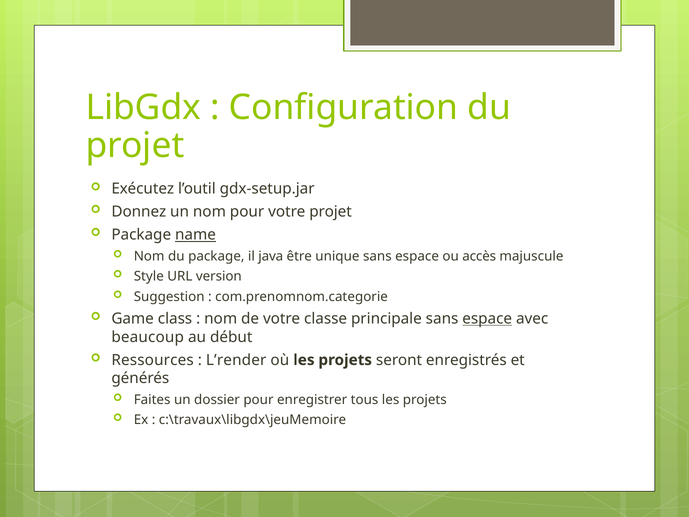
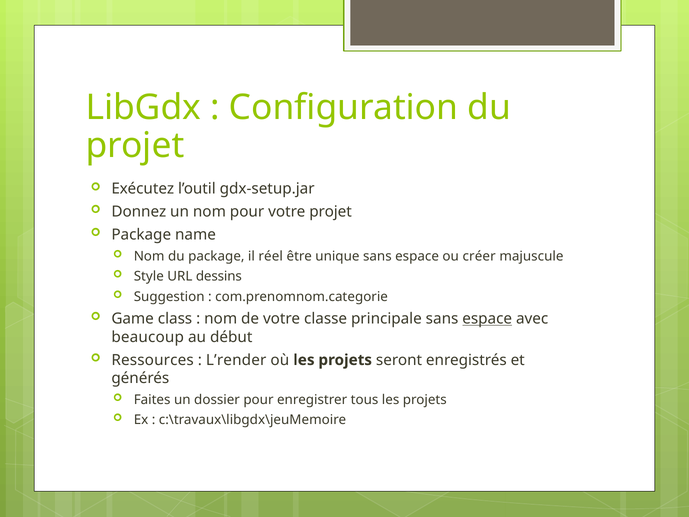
name underline: present -> none (196, 235)
java: java -> réel (271, 256)
accès: accès -> créer (479, 256)
version: version -> dessins (219, 276)
